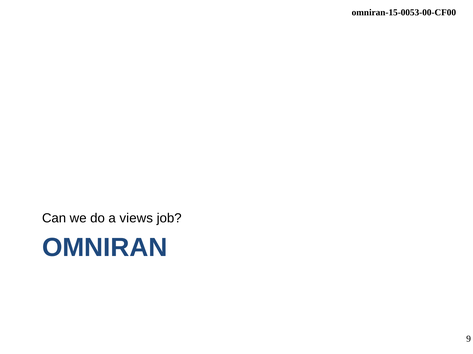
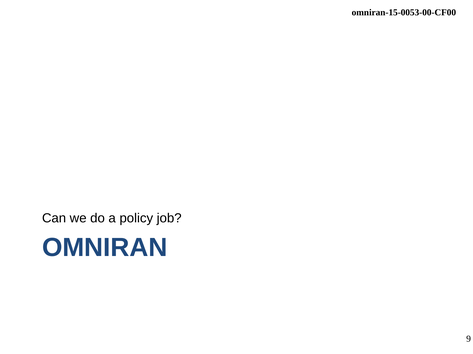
views: views -> policy (136, 219)
